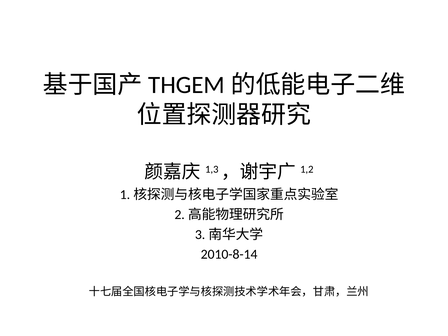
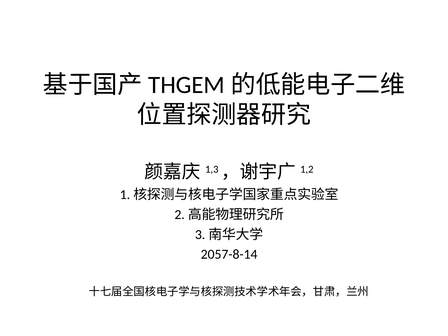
2010-8-14: 2010-8-14 -> 2057-8-14 (229, 254)
